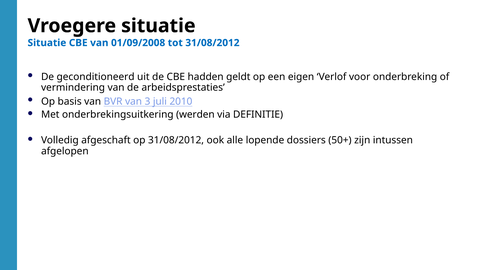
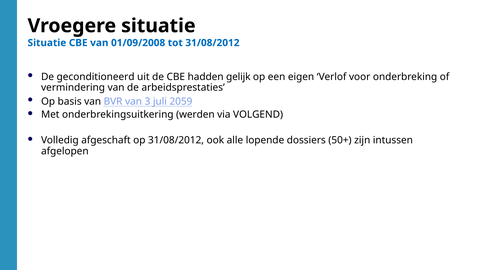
geldt: geldt -> gelijk (238, 77)
2010: 2010 -> 2059 (181, 102)
DEFINITIE: DEFINITIE -> VOLGEND (258, 115)
